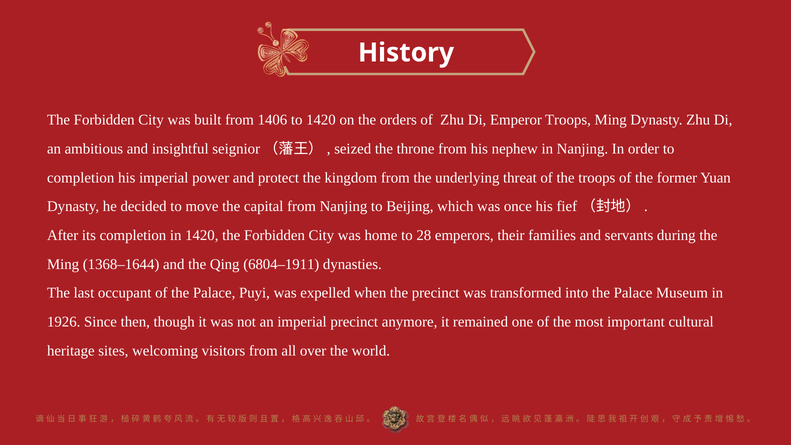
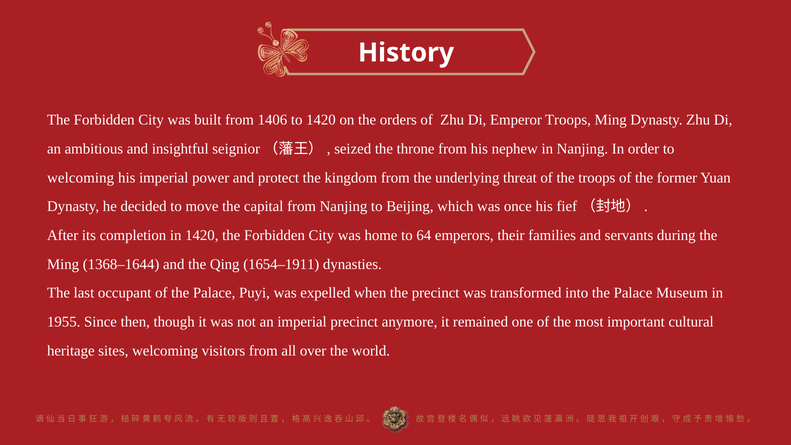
completion: completion -> welcoming (81, 178)
28: 28 -> 64 (424, 235)
6804–1911: 6804–1911 -> 1654–1911 (281, 264)
1926: 1926 -> 1955 (64, 322)
